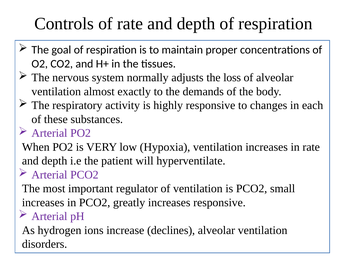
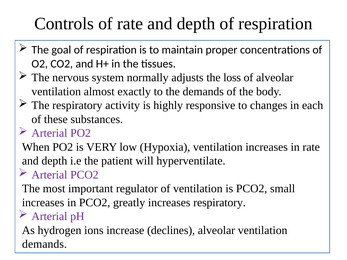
increases responsive: responsive -> respiratory (219, 203)
disorders: disorders -> demands (45, 244)
